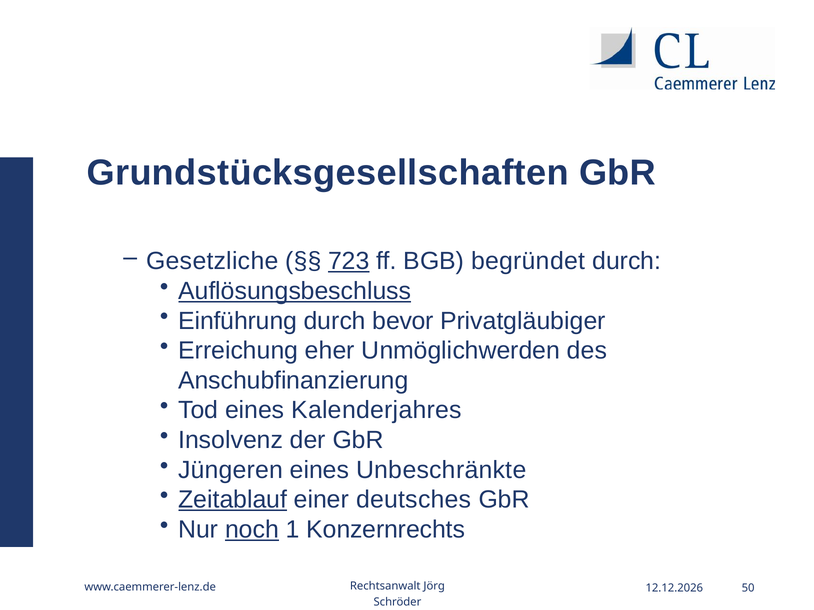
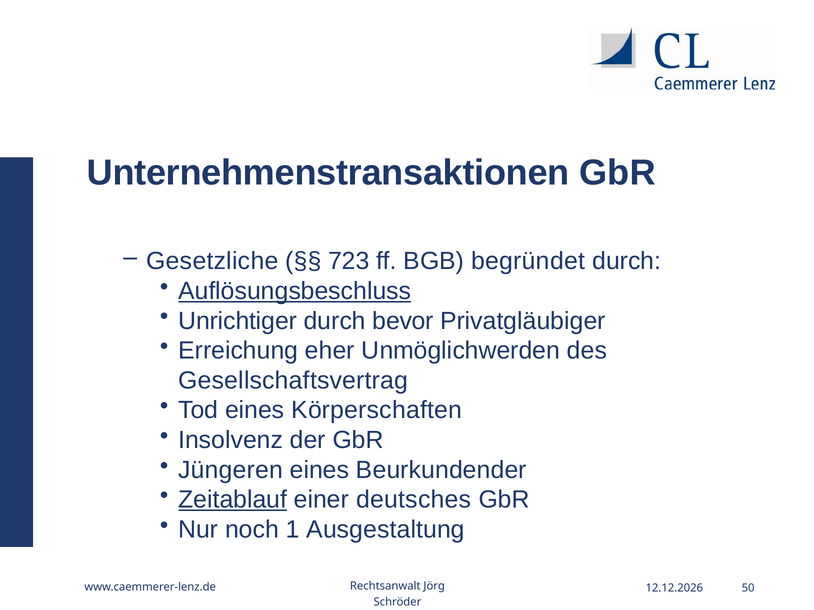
Grundstücksgesellschaften: Grundstücksgesellschaften -> Unternehmenstransaktionen (328, 173)
723 underline: present -> none (349, 261)
Einführung: Einführung -> Unrichtiger (238, 321)
Anschubfinanzierung: Anschubfinanzierung -> Gesellschaftsvertrag (293, 381)
Kalenderjahres: Kalenderjahres -> Körperschaften (377, 411)
Unbeschränkte: Unbeschränkte -> Beurkundender (441, 470)
noch underline: present -> none (252, 530)
Konzernrechts: Konzernrechts -> Ausgestaltung (386, 530)
